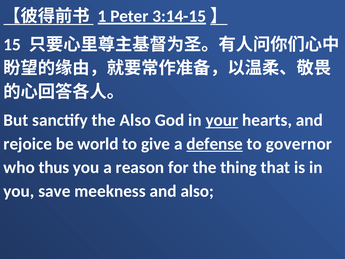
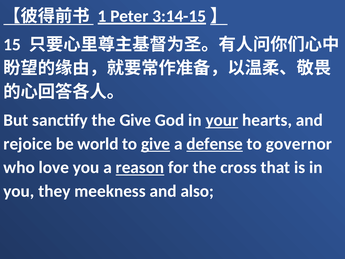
the Also: Also -> Give (135, 120)
give underline: none -> present (156, 144)
thus: thus -> love (54, 167)
reason underline: none -> present (140, 167)
thing: thing -> cross (239, 167)
save: save -> they (54, 191)
